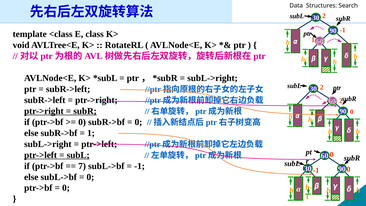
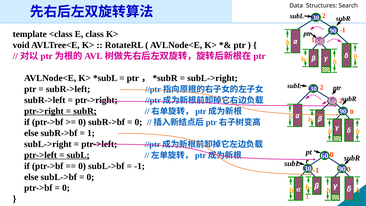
7: 7 -> 0 (82, 166)
